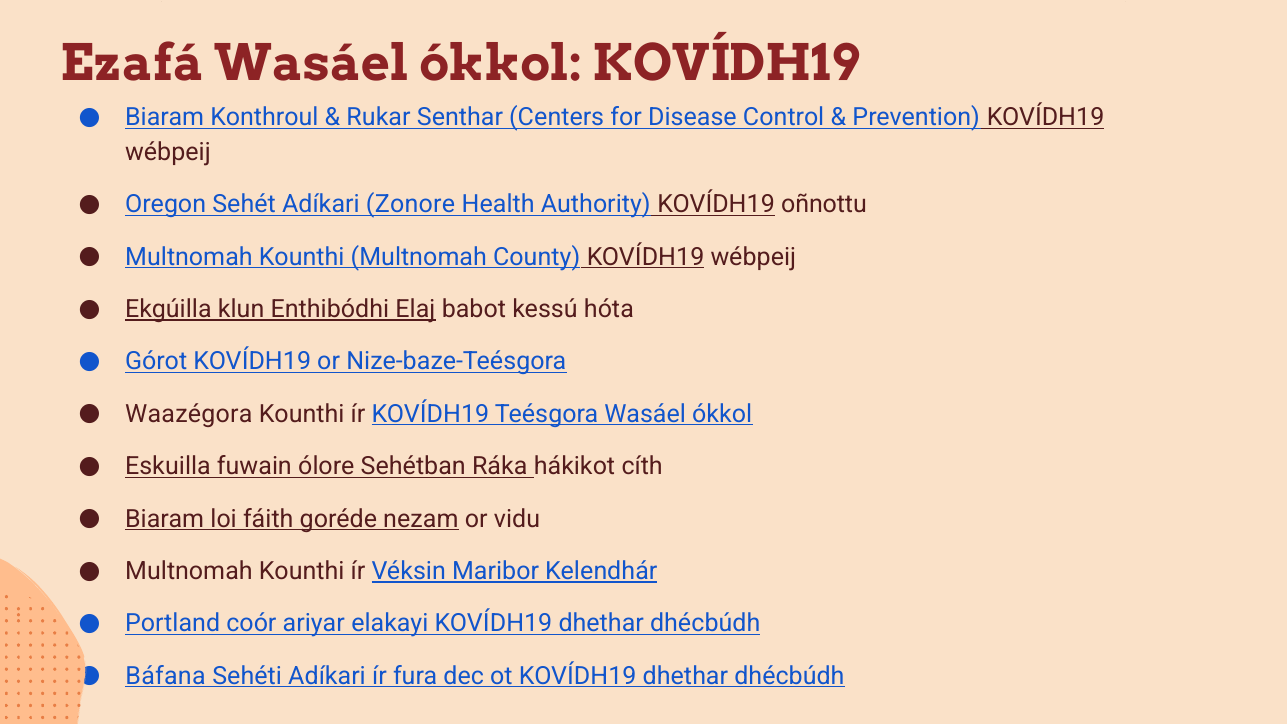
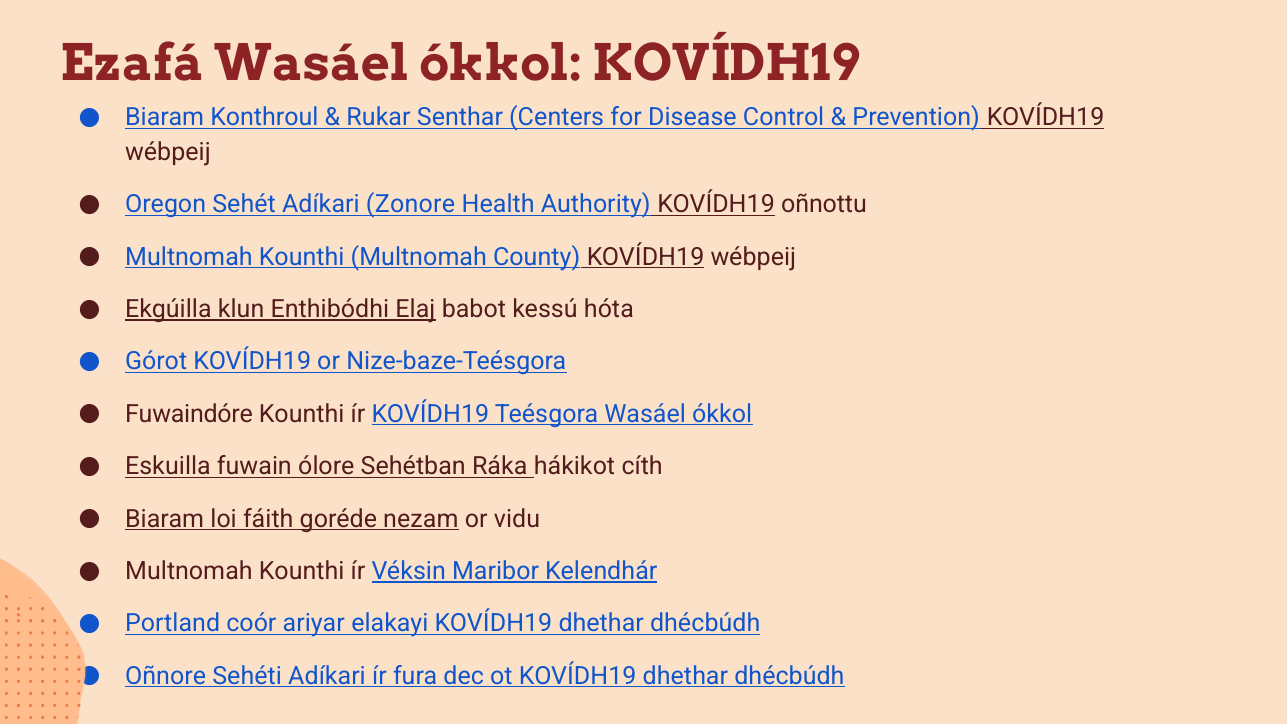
Waazégora: Waazégora -> Fuwaindóre (189, 414)
Báfana: Báfana -> Oñnore (166, 676)
